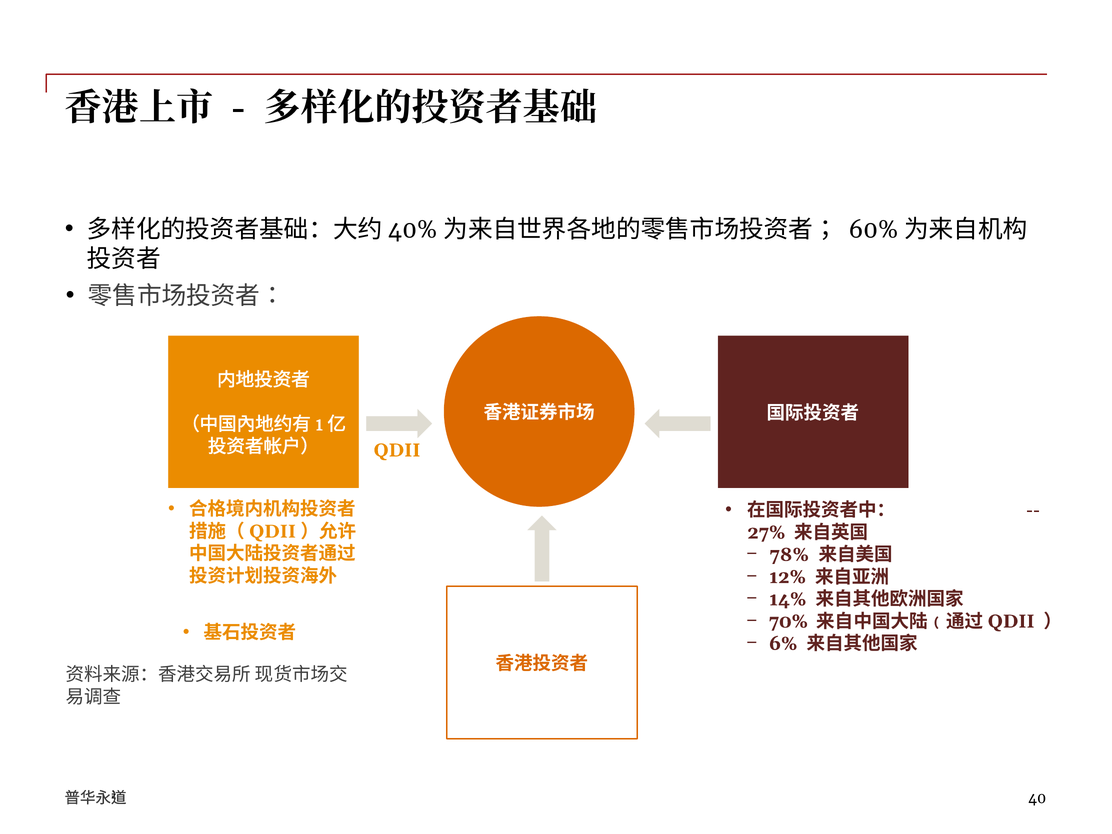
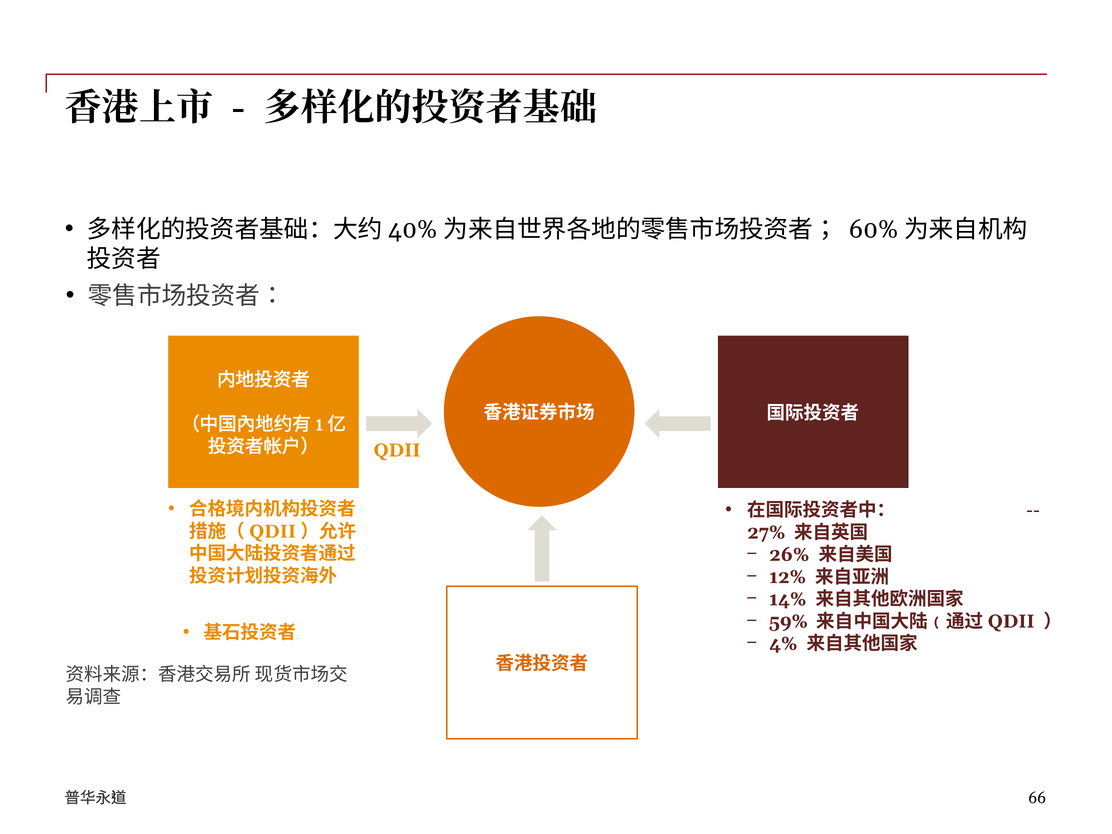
78%: 78% -> 26% (789, 555)
70%: 70% -> 59% (788, 621)
6%: 6% -> 4% (783, 644)
40: 40 -> 66 (1037, 798)
